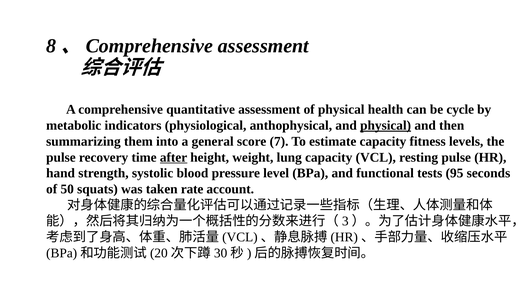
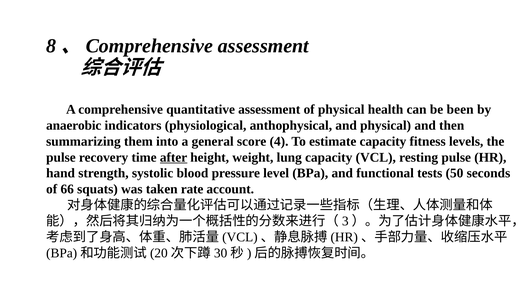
cycle: cycle -> been (460, 110)
metabolic: metabolic -> anaerobic (74, 126)
physical underline: present -> none (386, 126)
7: 7 -> 4 (279, 141)
95: 95 -> 50 (454, 173)
50: 50 -> 66 (67, 189)
